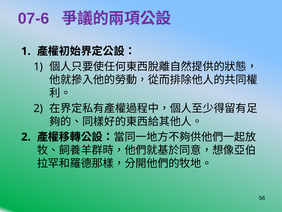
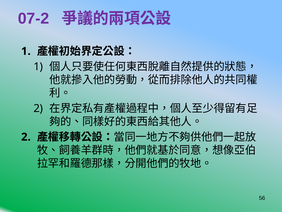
07-6: 07-6 -> 07-2 (34, 18)
